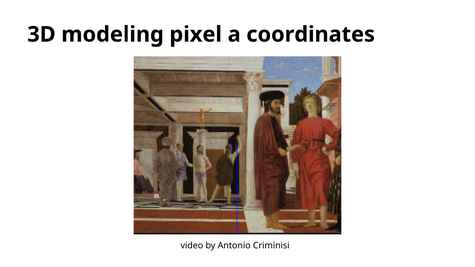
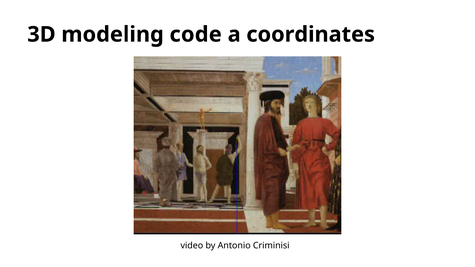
pixel: pixel -> code (196, 34)
